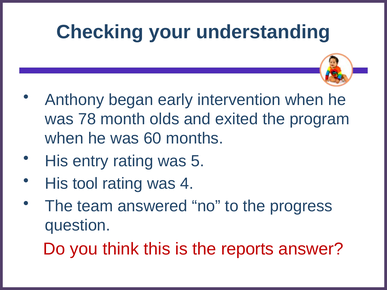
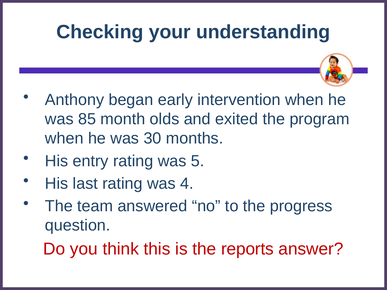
78: 78 -> 85 (87, 119)
60: 60 -> 30 (152, 139)
tool: tool -> last (85, 184)
